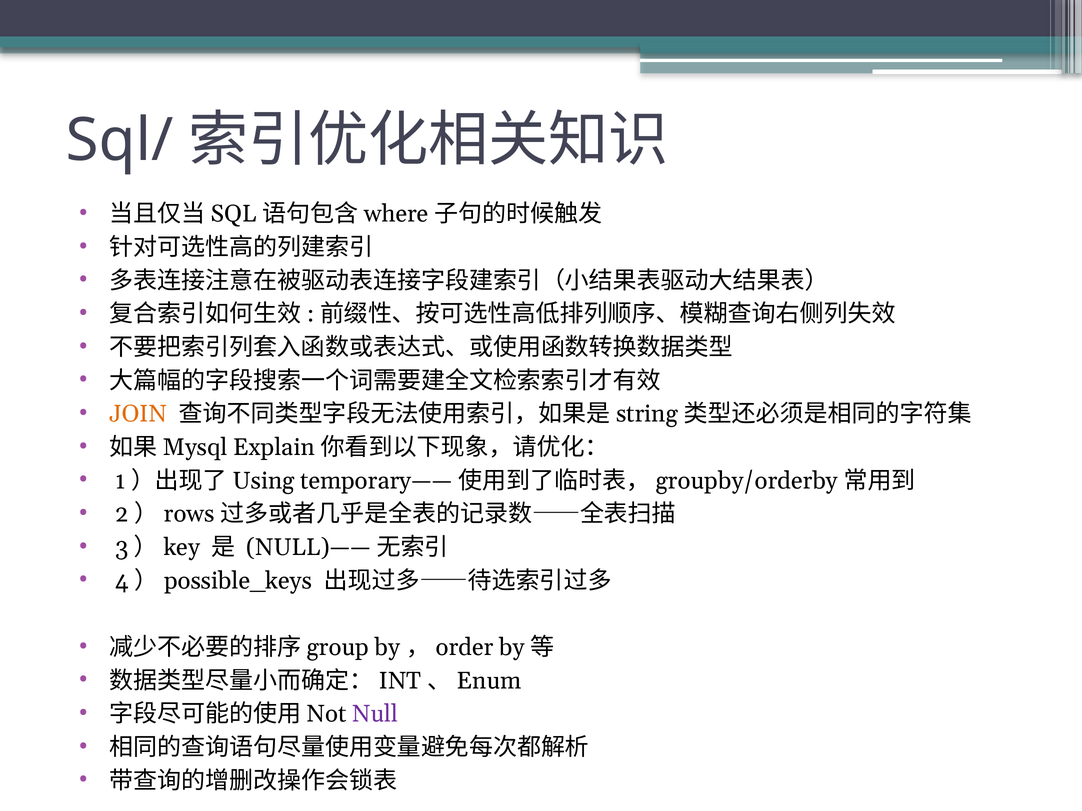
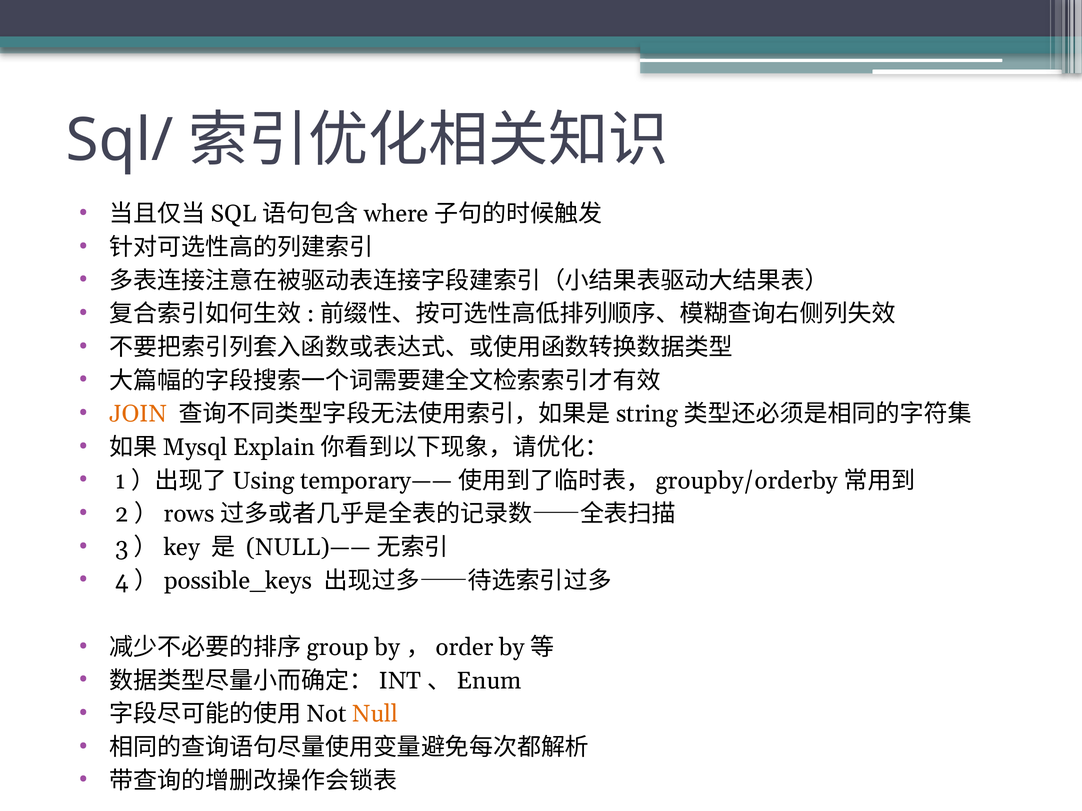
Null colour: purple -> orange (375, 714)
